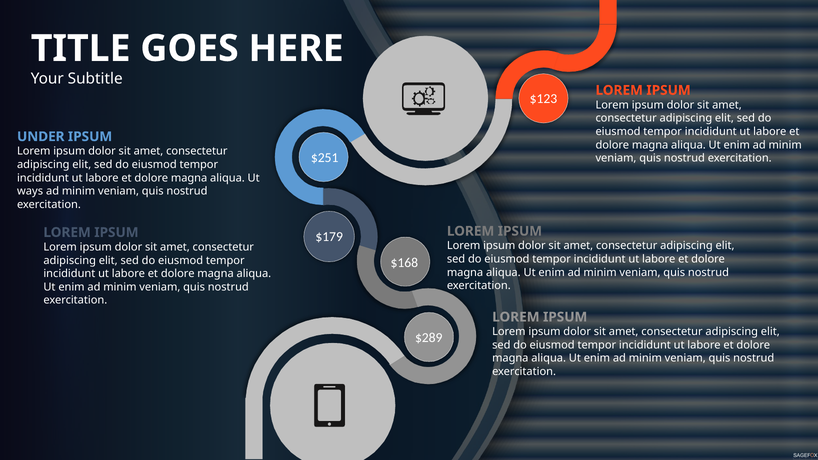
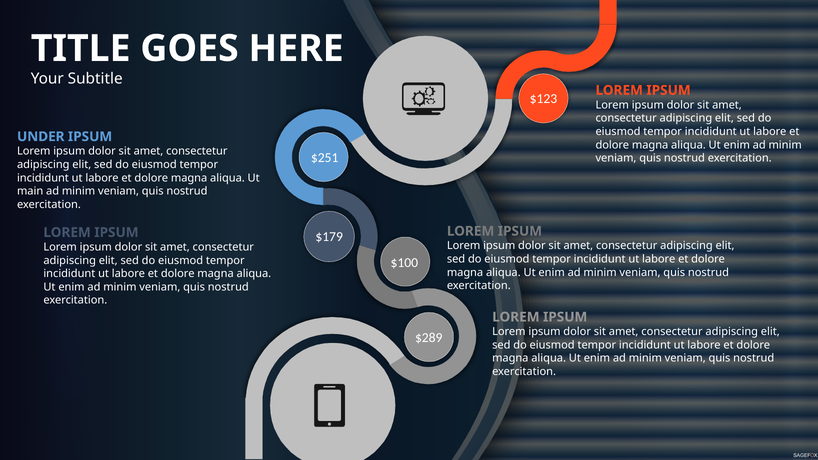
ways: ways -> main (30, 191)
$168: $168 -> $100 (404, 263)
